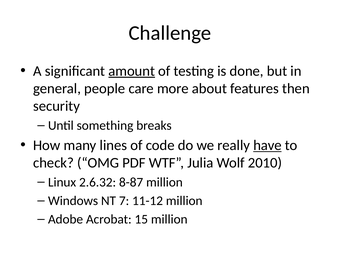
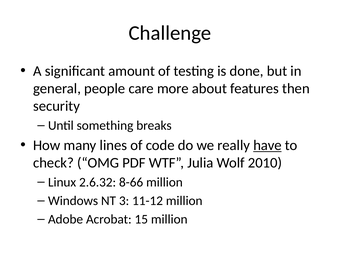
amount underline: present -> none (132, 71)
8-87: 8-87 -> 8-66 (131, 182)
7: 7 -> 3 (124, 201)
